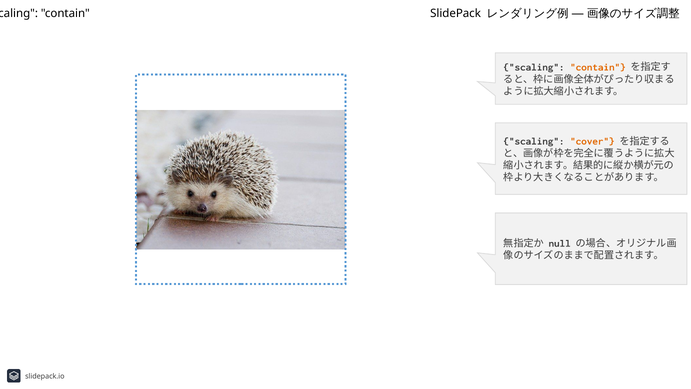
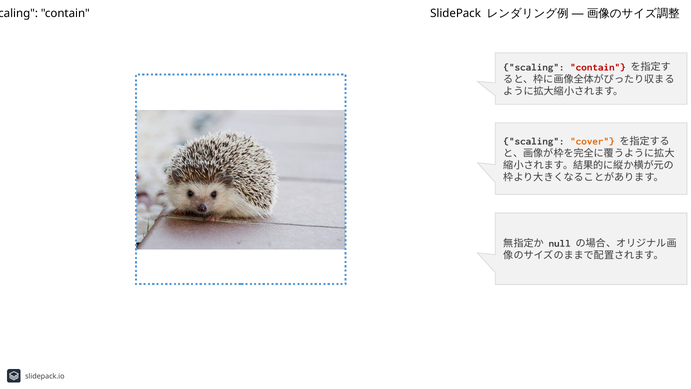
contain colour: orange -> red (598, 67)
